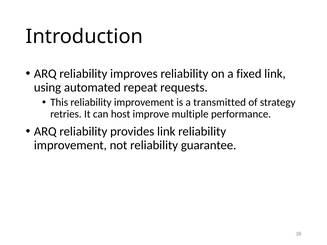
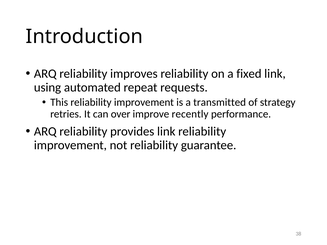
host: host -> over (121, 114)
multiple: multiple -> recently (190, 114)
